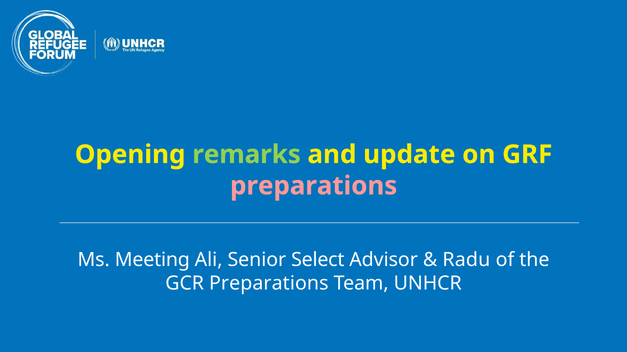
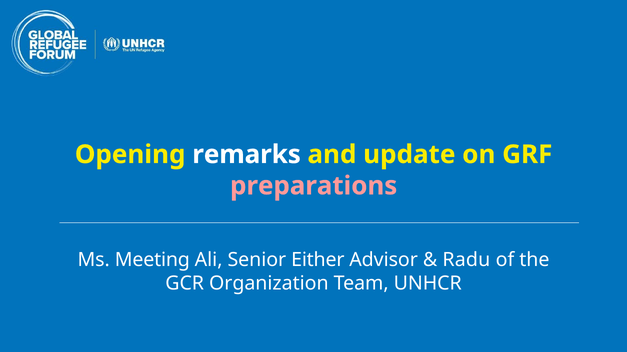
remarks colour: light green -> white (247, 155)
Select: Select -> Either (318, 260)
GCR Preparations: Preparations -> Organization (269, 284)
